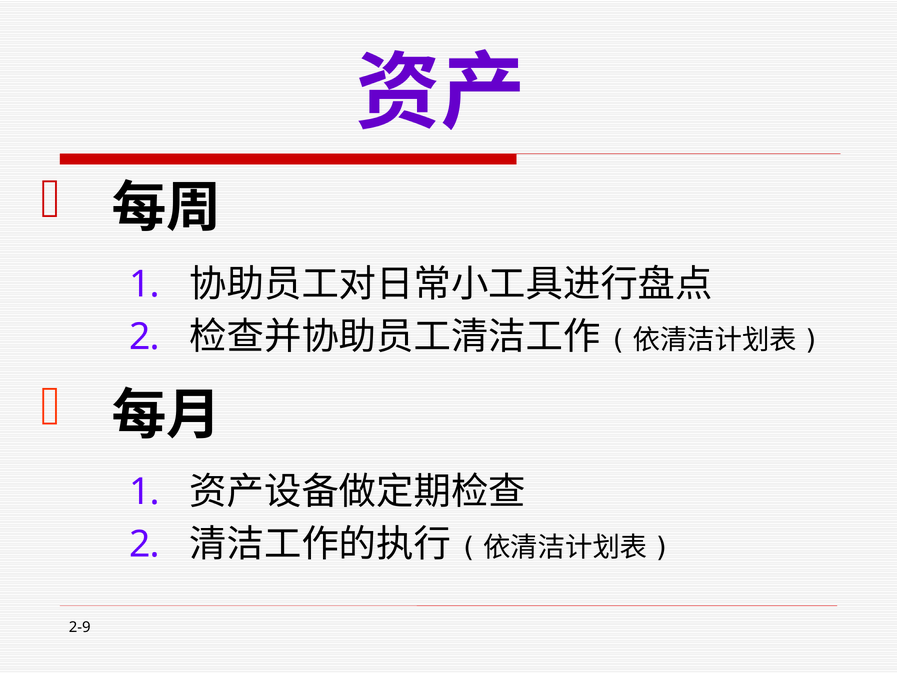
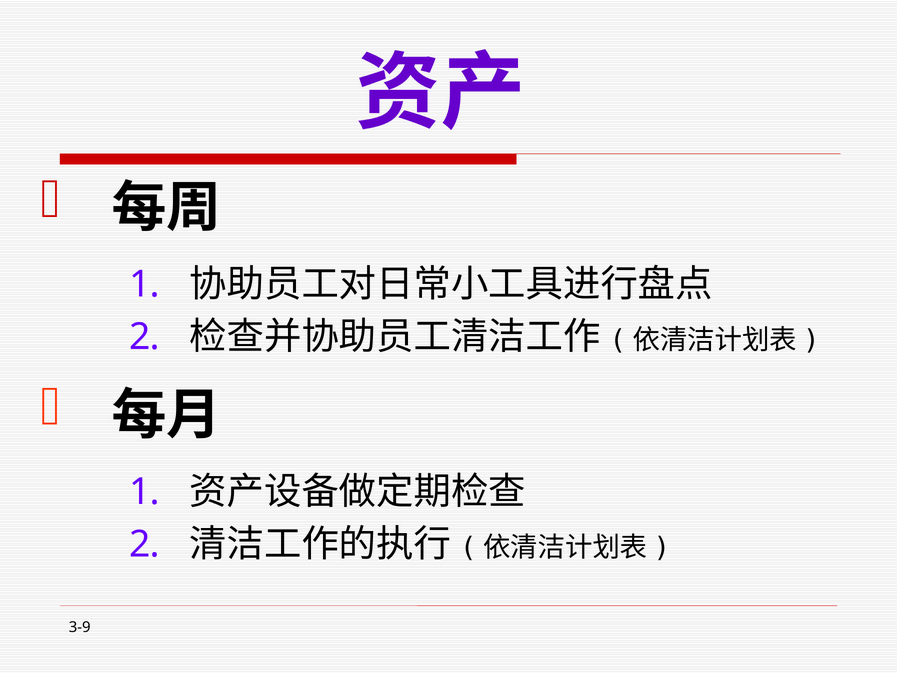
2-9: 2-9 -> 3-9 (80, 627)
